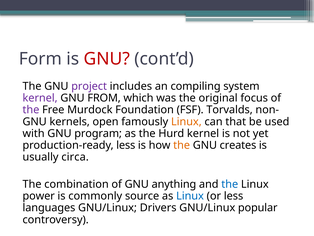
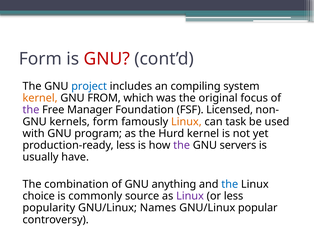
project colour: purple -> blue (89, 86)
kernel colour: purple -> orange (40, 98)
Murdock: Murdock -> Manager (90, 110)
Torvalds: Torvalds -> Licensed (230, 110)
kernels open: open -> form (105, 121)
that: that -> task (236, 121)
the colour: orange -> purple (182, 145)
creates: creates -> servers (238, 145)
circa: circa -> have (75, 157)
power: power -> choice (39, 196)
Linux colour: blue -> purple (190, 196)
languages: languages -> popularity (49, 207)
Drivers: Drivers -> Names (158, 207)
